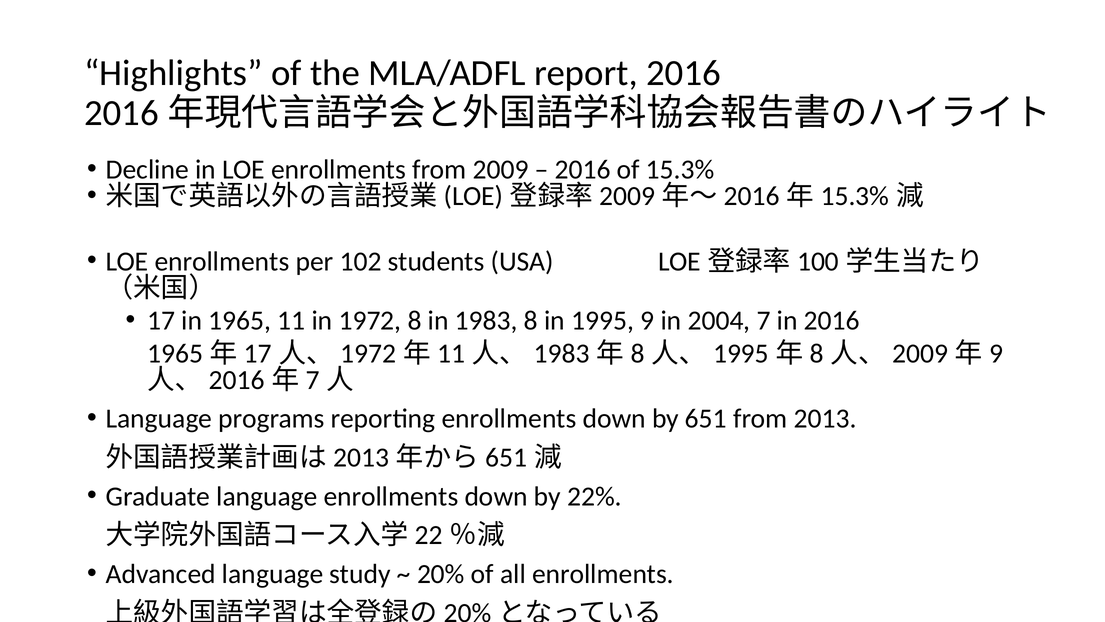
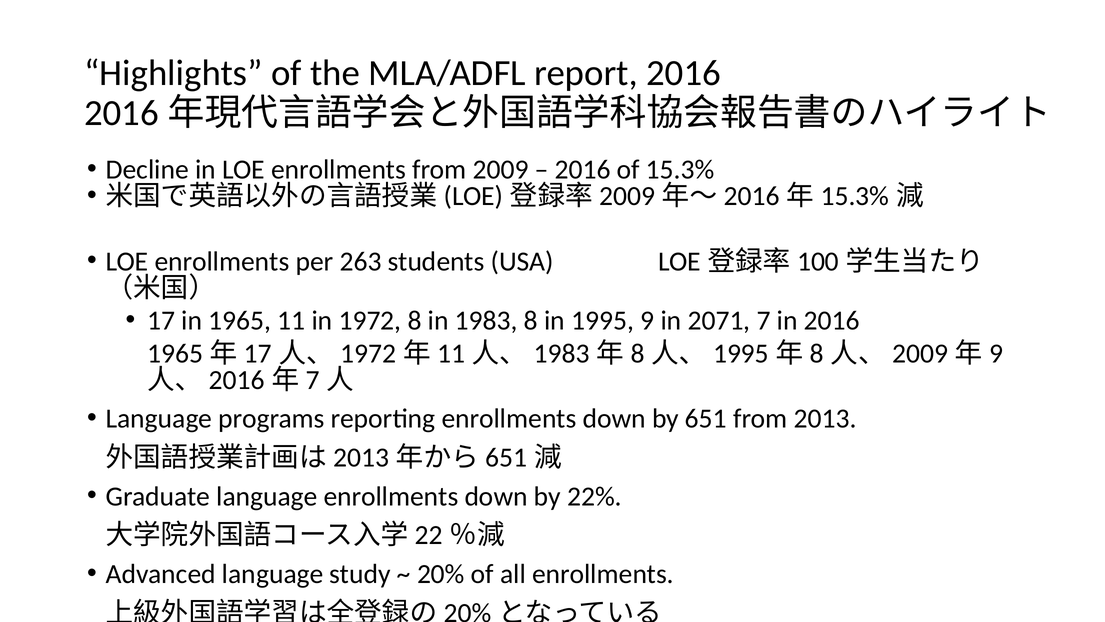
102: 102 -> 263 (361, 261)
2004: 2004 -> 2071 (719, 321)
